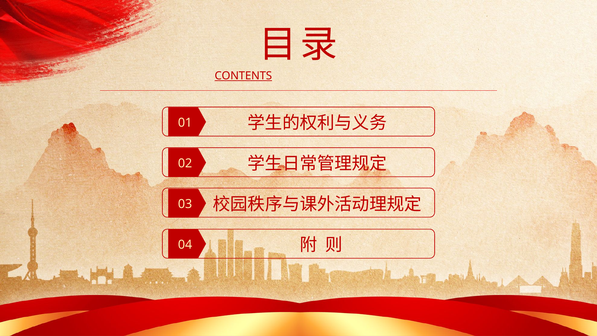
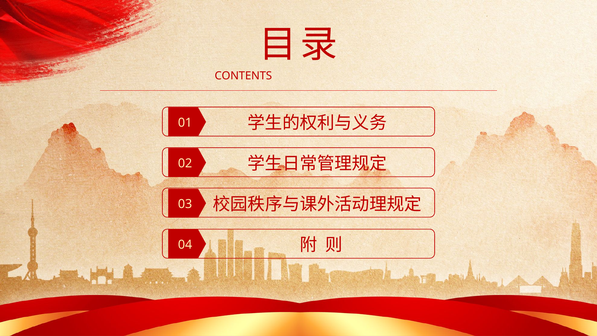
CONTENTS underline: present -> none (243, 76)
